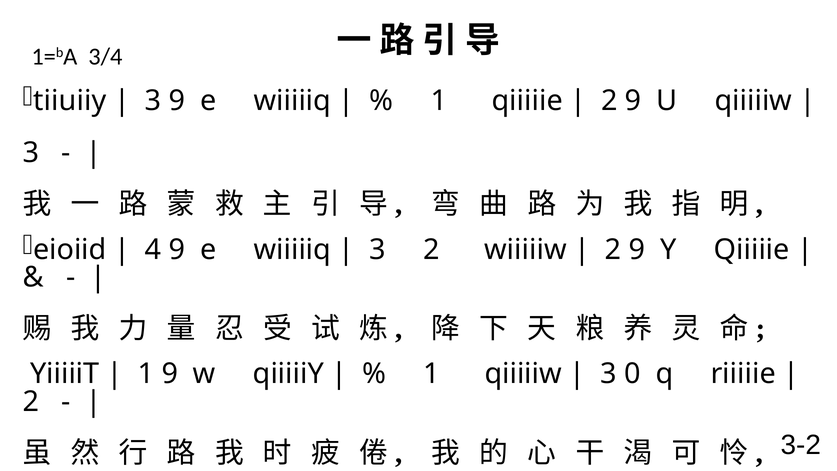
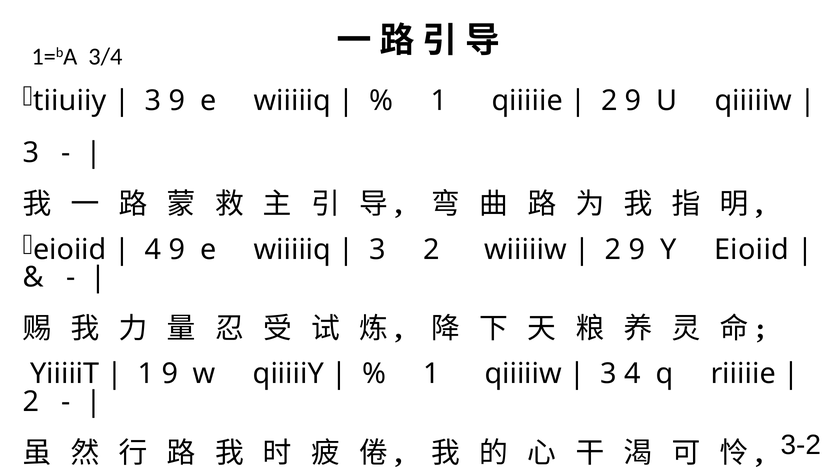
Y Qiiiiie: Qiiiiie -> Eioiid (752, 249)
3 0: 0 -> 4 (632, 374)
